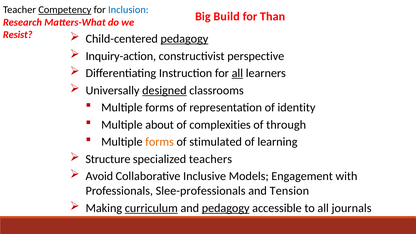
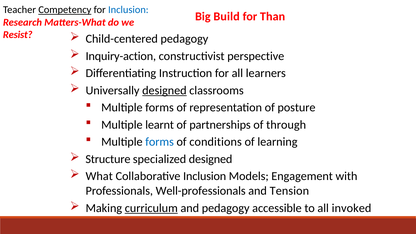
pedagogy underline: present -> none (184, 39)
all underline: present -> none (237, 73)
identity: identity -> posture (297, 108)
about: about -> learnt (160, 125)
complexities: complexities -> partnerships (220, 125)
forms colour: orange -> blue (160, 142)
stimulated: stimulated -> conditions (216, 142)
specialized teachers: teachers -> designed (211, 159)
Avoid: Avoid -> What (99, 176)
Collaborative Inclusive: Inclusive -> Inclusion (205, 176)
Slee-professionals: Slee-professionals -> Well-professionals (201, 191)
pedagogy underline: present -> none (226, 208)
journals: journals -> invoked (352, 208)
